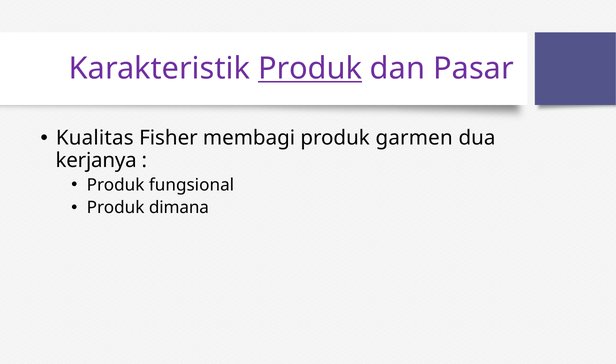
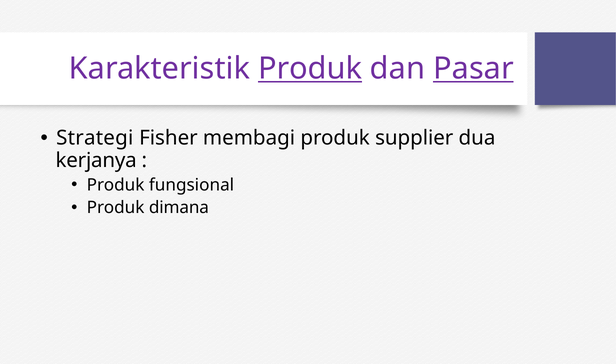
Pasar underline: none -> present (473, 68)
Kualitas: Kualitas -> Strategi (95, 138)
garmen: garmen -> supplier (414, 138)
